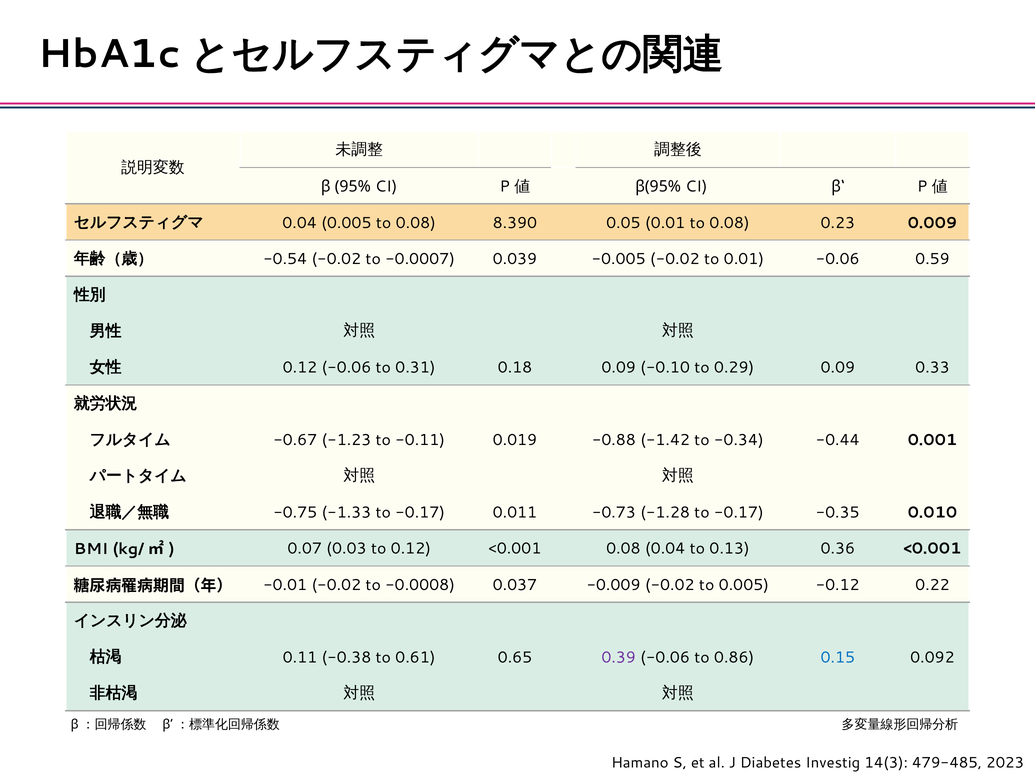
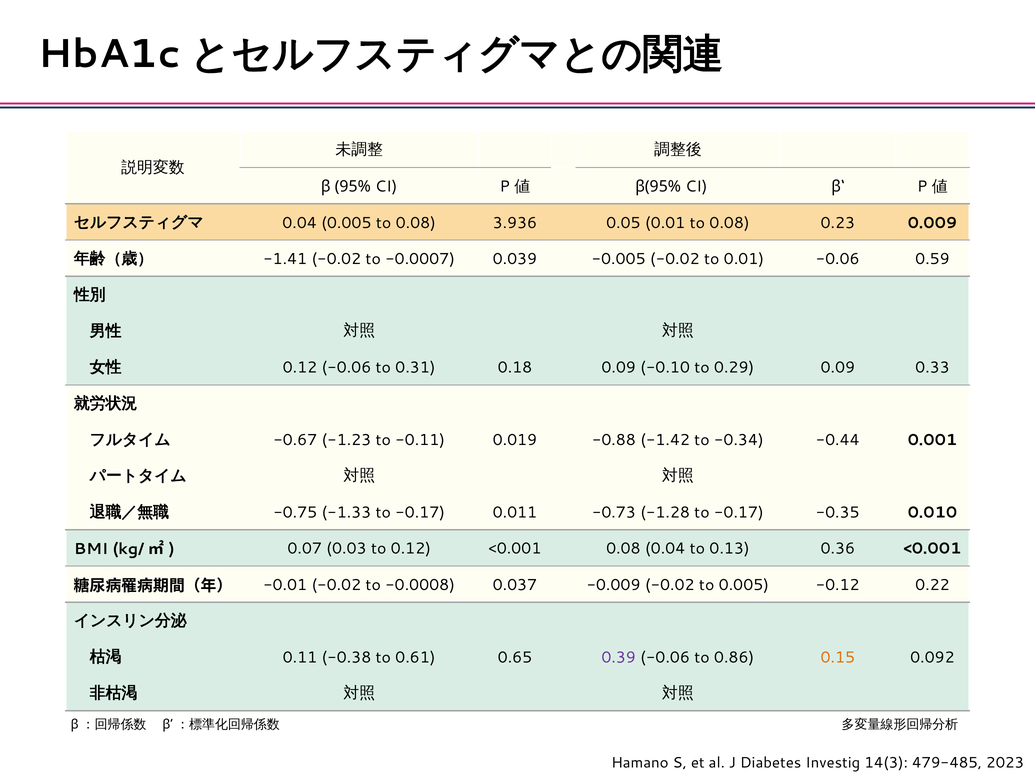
8.390: 8.390 -> 3.936 (515, 223)
-0.54: -0.54 -> -1.41 (285, 259)
0.15 colour: blue -> orange (838, 658)
